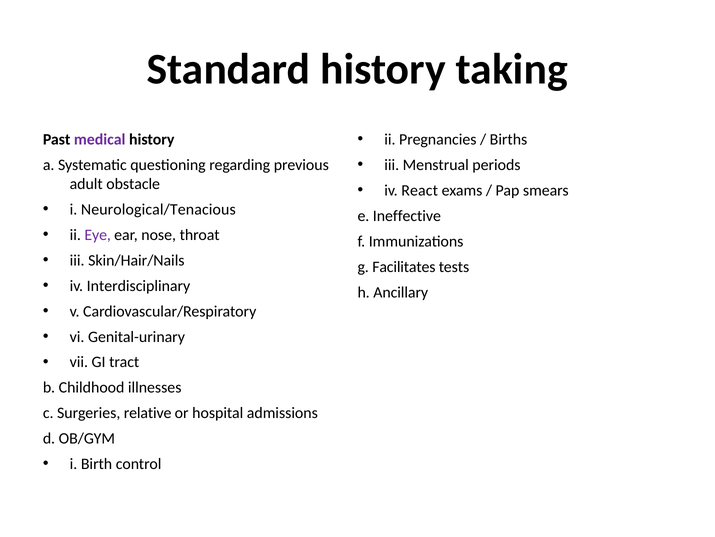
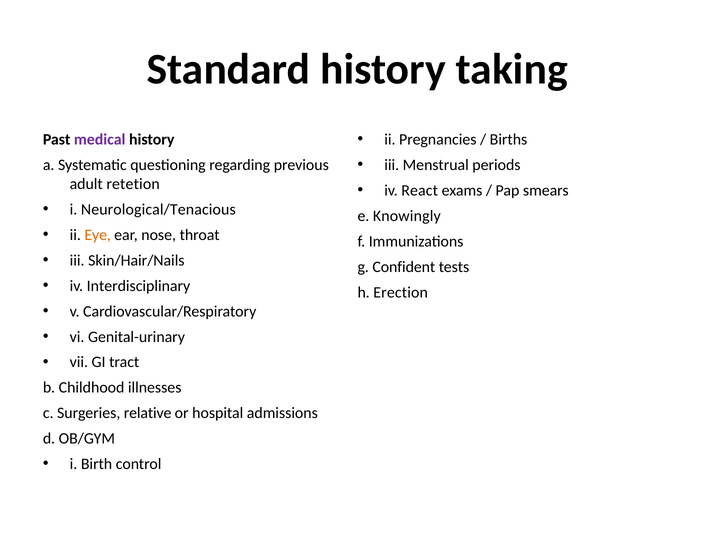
obstacle: obstacle -> retetion (133, 184)
Ineffective: Ineffective -> Knowingly (407, 216)
Eye colour: purple -> orange (98, 235)
Facilitates: Facilitates -> Confident (404, 266)
Ancillary: Ancillary -> Erection (401, 292)
